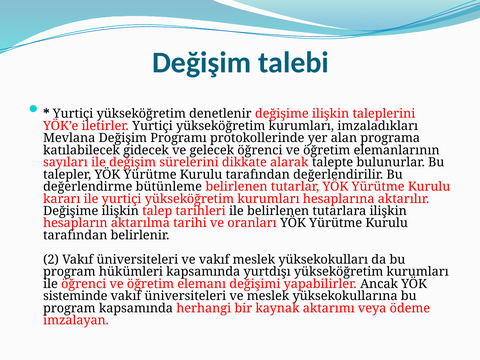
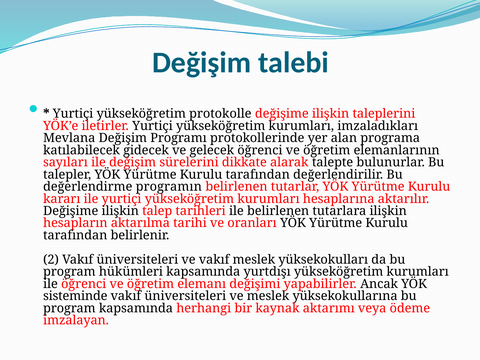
denetlenir: denetlenir -> protokolle (220, 114)
bütünleme: bütünleme -> programın (169, 187)
